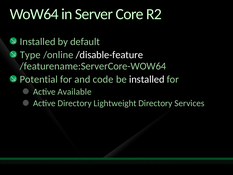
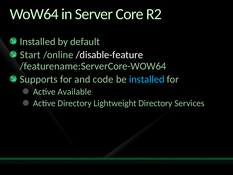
Type: Type -> Start (30, 55)
Potential: Potential -> Supports (39, 79)
installed colour: white -> light blue (147, 79)
